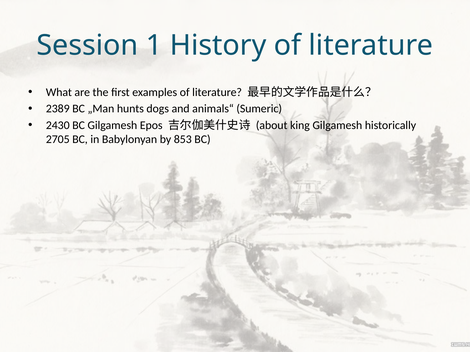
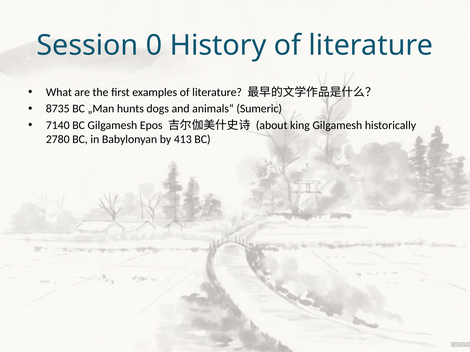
1: 1 -> 0 (154, 45)
2389: 2389 -> 8735 (58, 109)
2430: 2430 -> 7140 (58, 125)
2705: 2705 -> 2780 (58, 139)
853: 853 -> 413 (183, 139)
